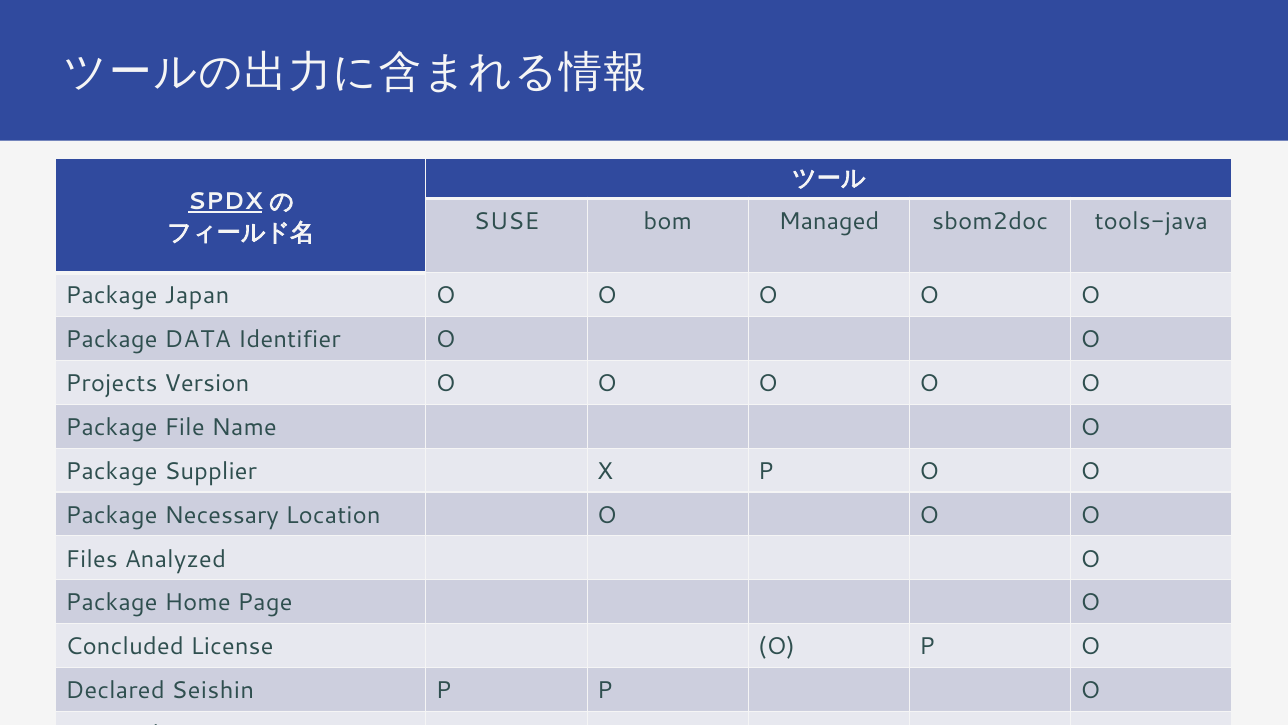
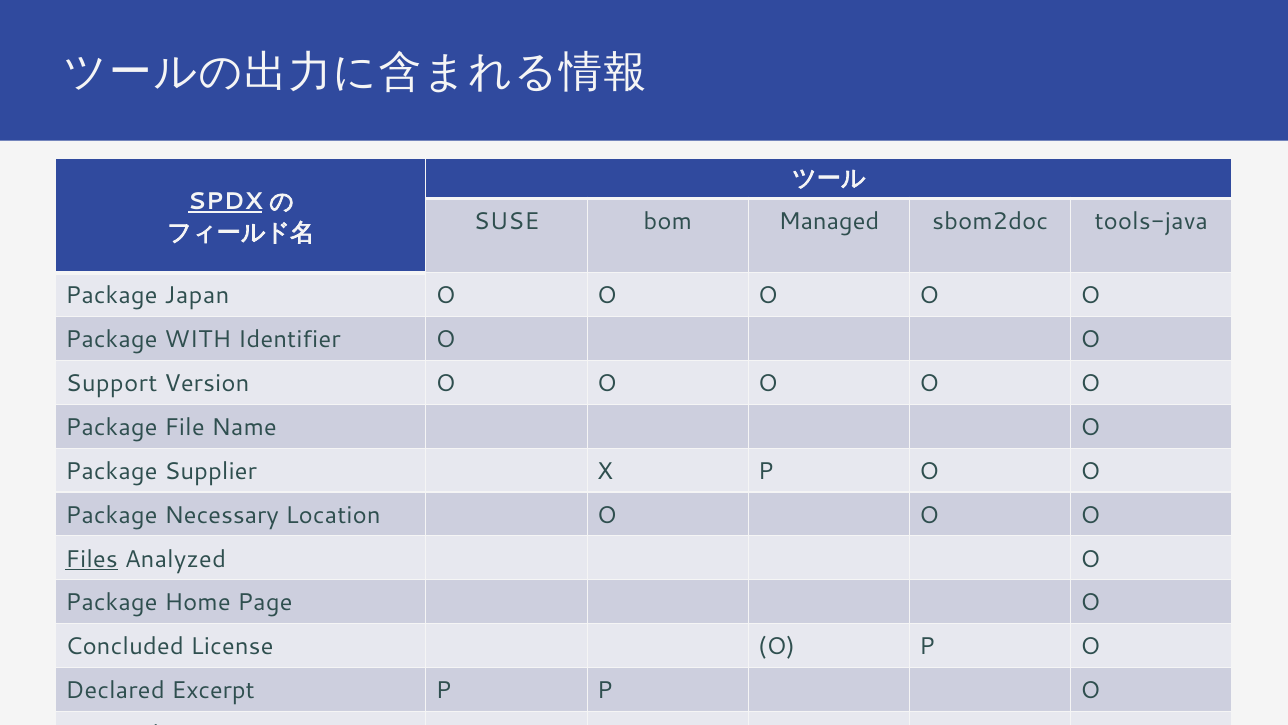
DATA: DATA -> WITH (198, 340)
Projects: Projects -> Support (111, 383)
Files underline: none -> present (92, 559)
Seishin: Seishin -> Excerpt (213, 690)
